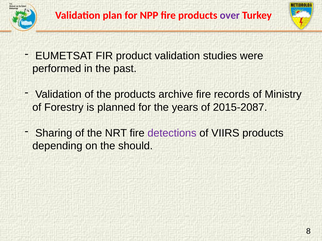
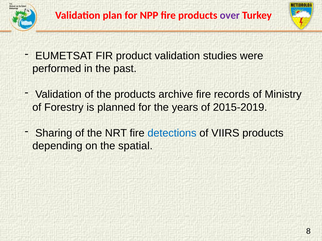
2015-2087: 2015-2087 -> 2015-2019 (240, 107)
detections colour: purple -> blue (172, 133)
should: should -> spatial (135, 146)
